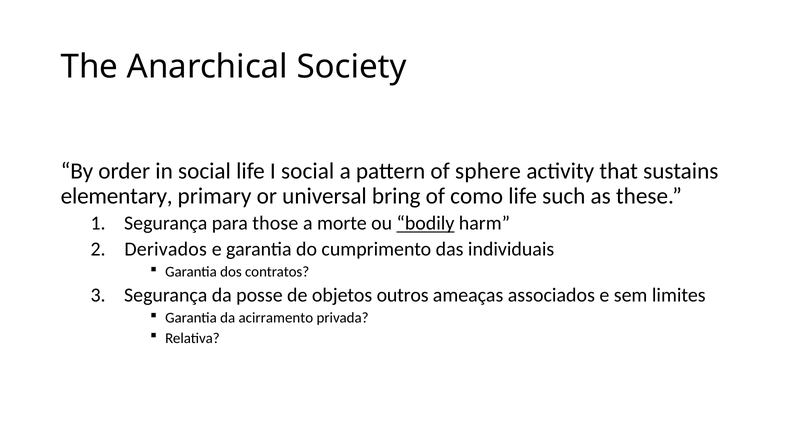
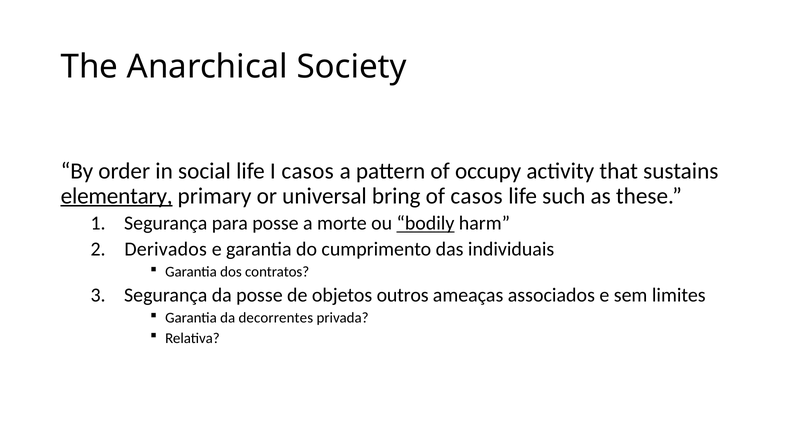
I social: social -> casos (308, 171)
sphere: sphere -> occupy (488, 171)
elementary underline: none -> present (117, 196)
of como: como -> casos (477, 196)
para those: those -> posse (275, 223)
acirramento: acirramento -> decorrentes (276, 318)
